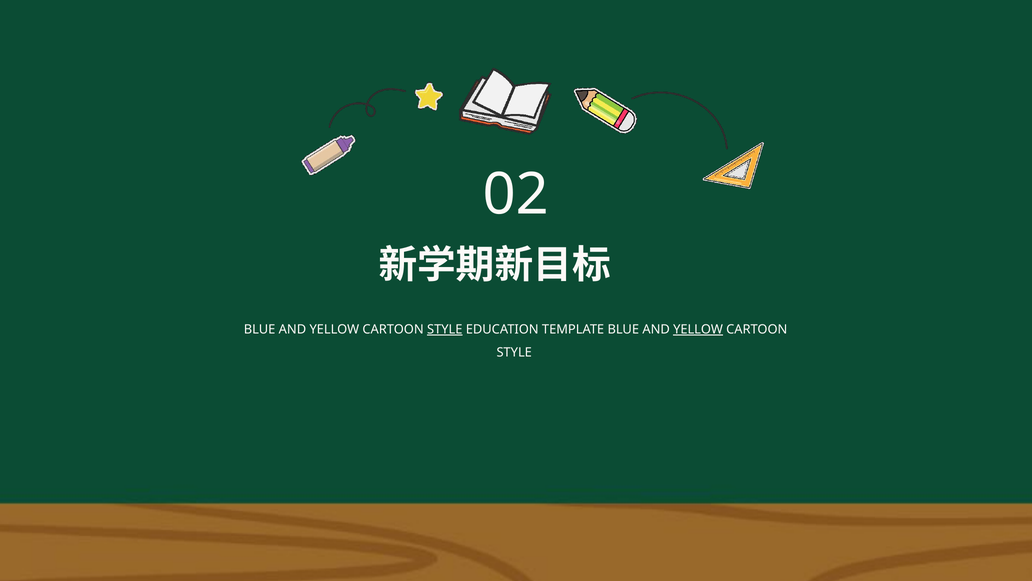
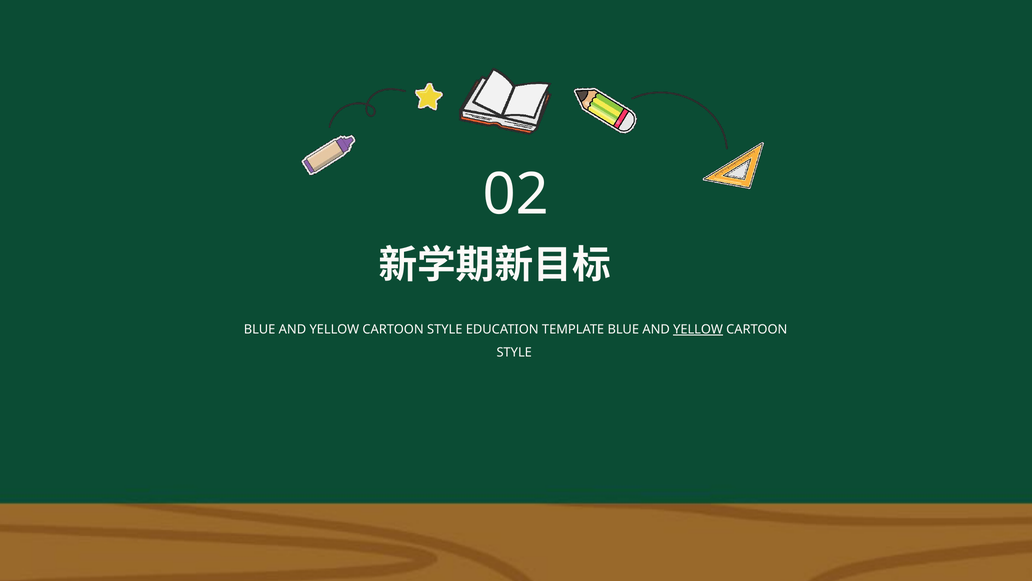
STYLE underline: present -> none (445, 329)
